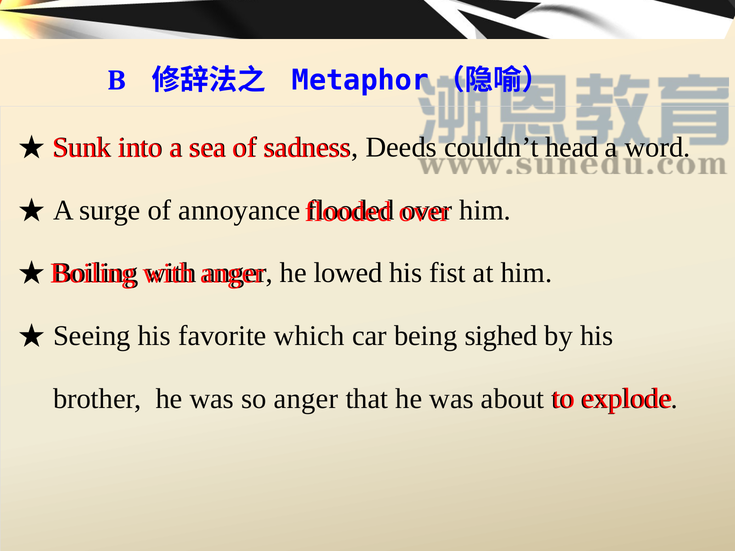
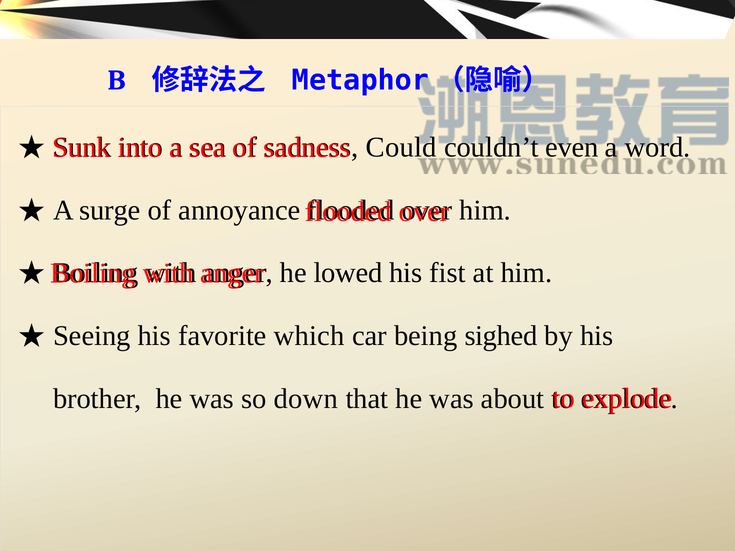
Deeds: Deeds -> Could (401, 147)
head: head -> even (572, 147)
so anger: anger -> down (306, 399)
